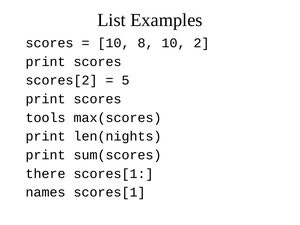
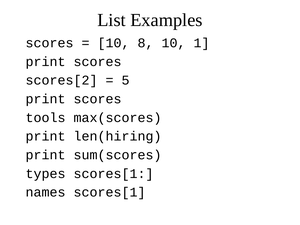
2: 2 -> 1 (202, 43)
len(nights: len(nights -> len(hiring (118, 136)
there: there -> types (46, 174)
